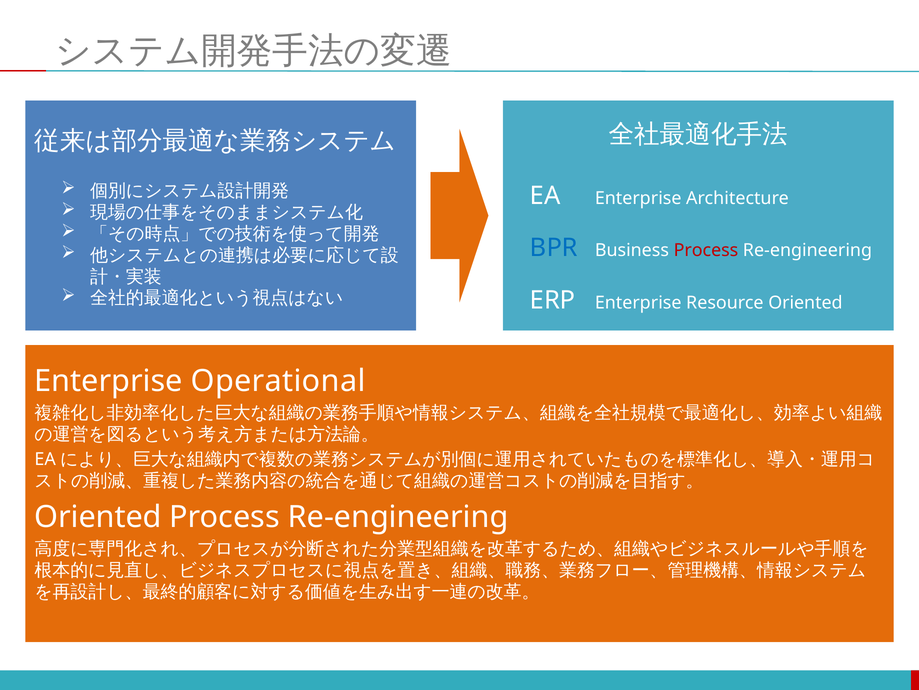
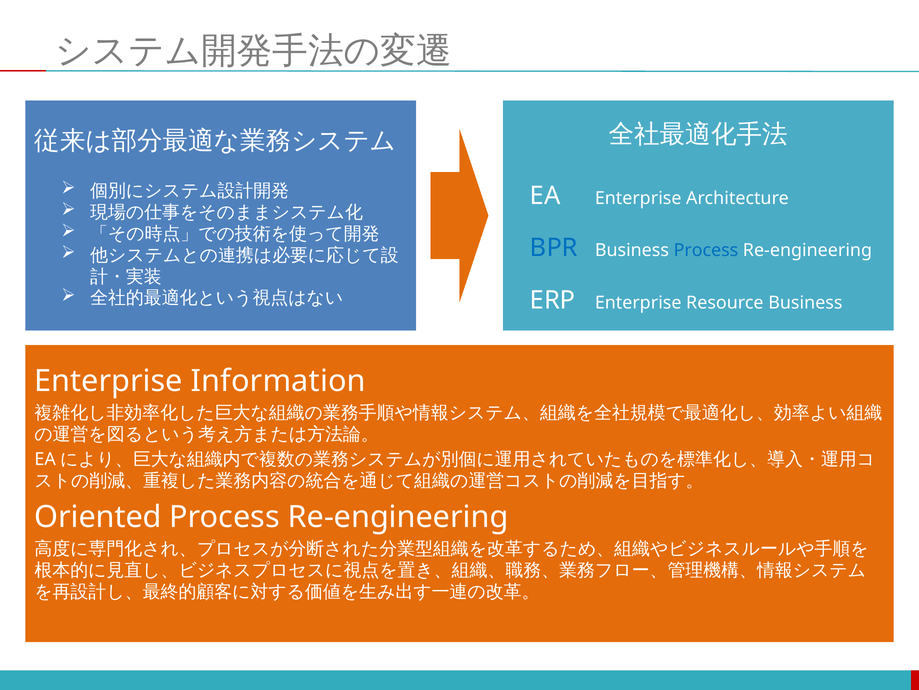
Process colour: red -> blue (706, 250)
Resource Oriented: Oriented -> Business (805, 302)
Operational: Operational -> Information (278, 381)
